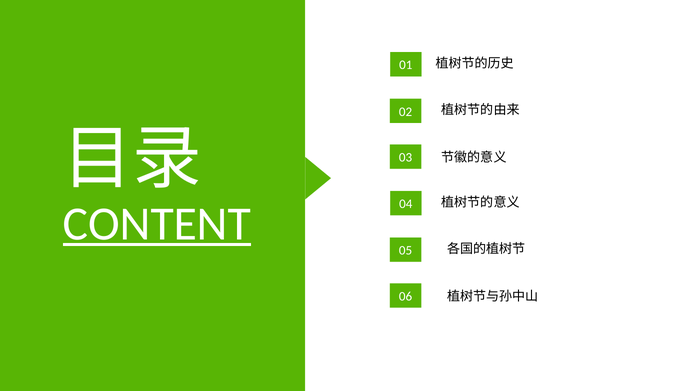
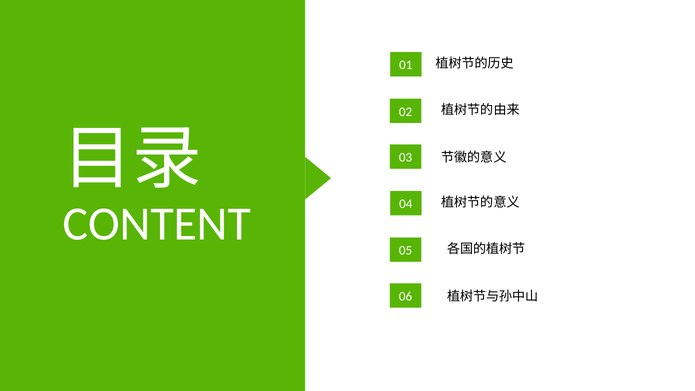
CONTENT underline: present -> none (157, 224)
